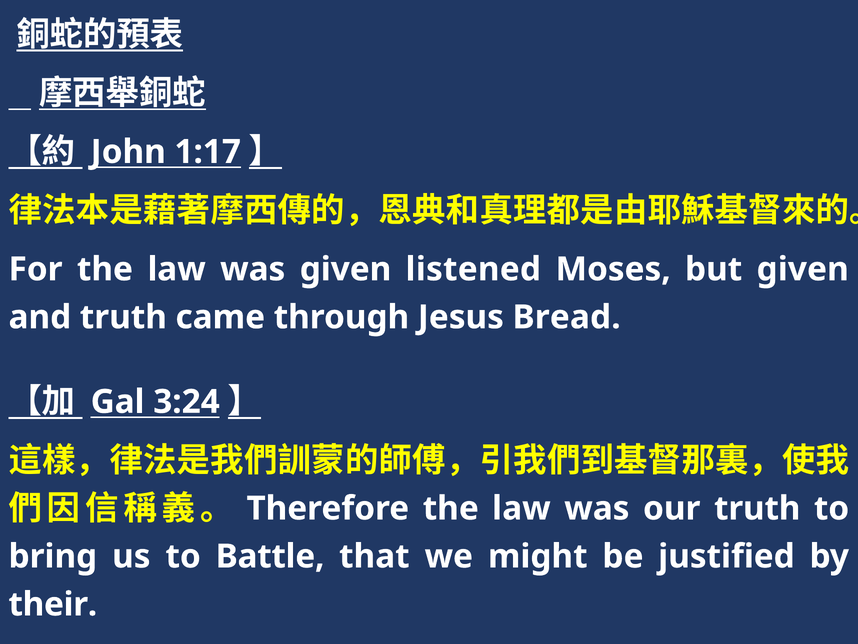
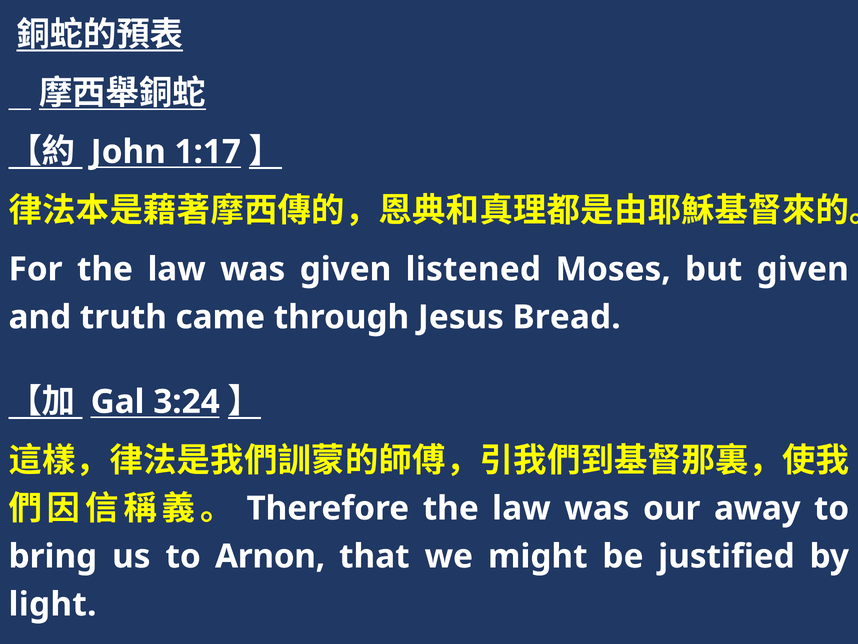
our truth: truth -> away (757, 508)
Battle: Battle -> Arnon (270, 556)
their: their -> light (53, 604)
